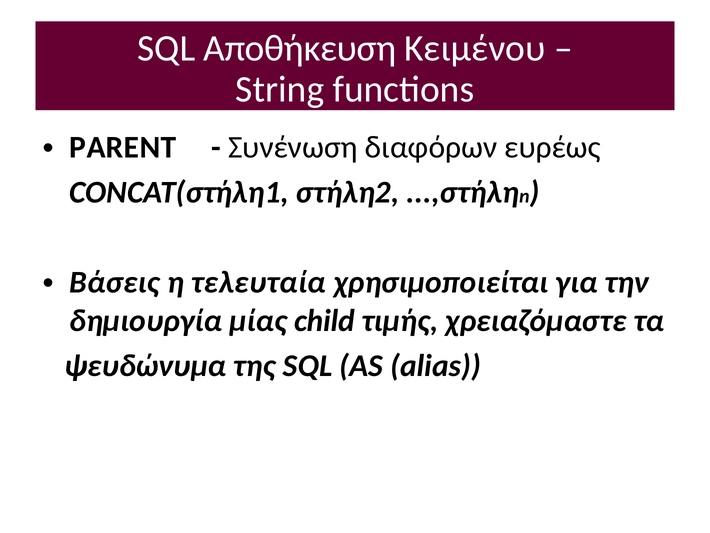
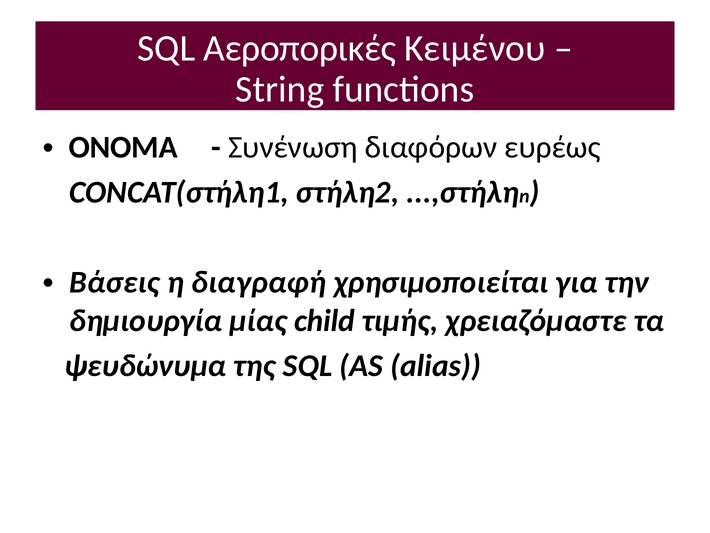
Αποθήκευση: Αποθήκευση -> Αεροπορικές (300, 48)
PARENT: PARENT -> ΟΝΟΜΑ (123, 147)
τελευταία: τελευταία -> διαγραφή (259, 282)
